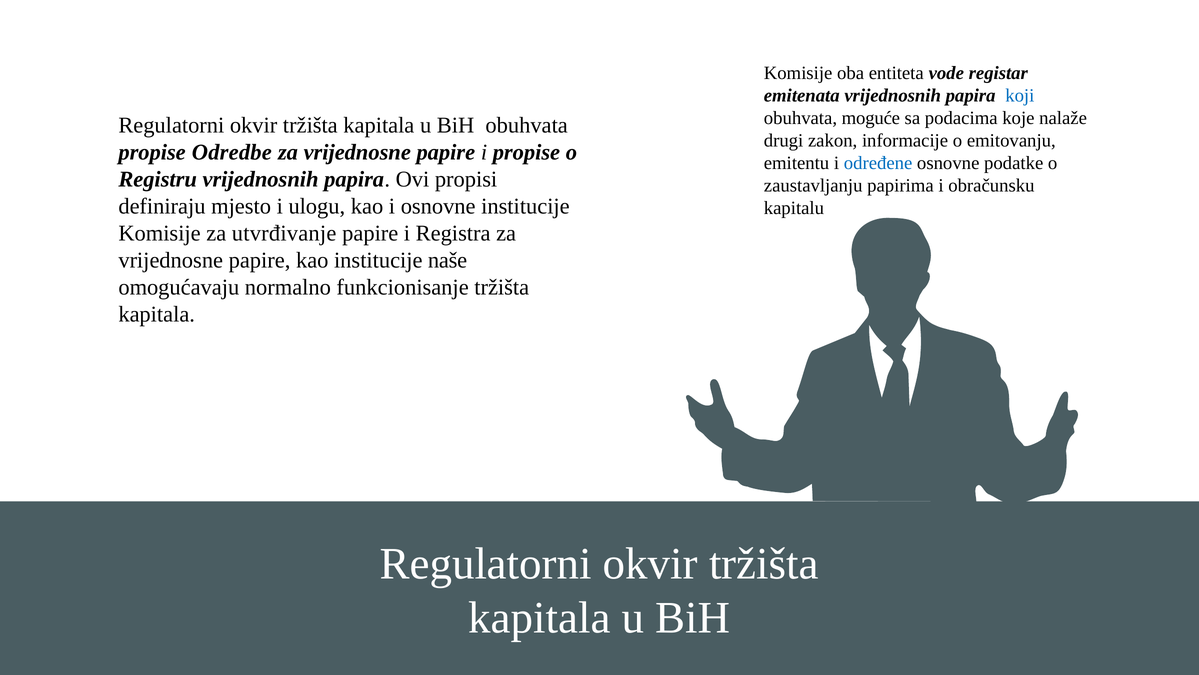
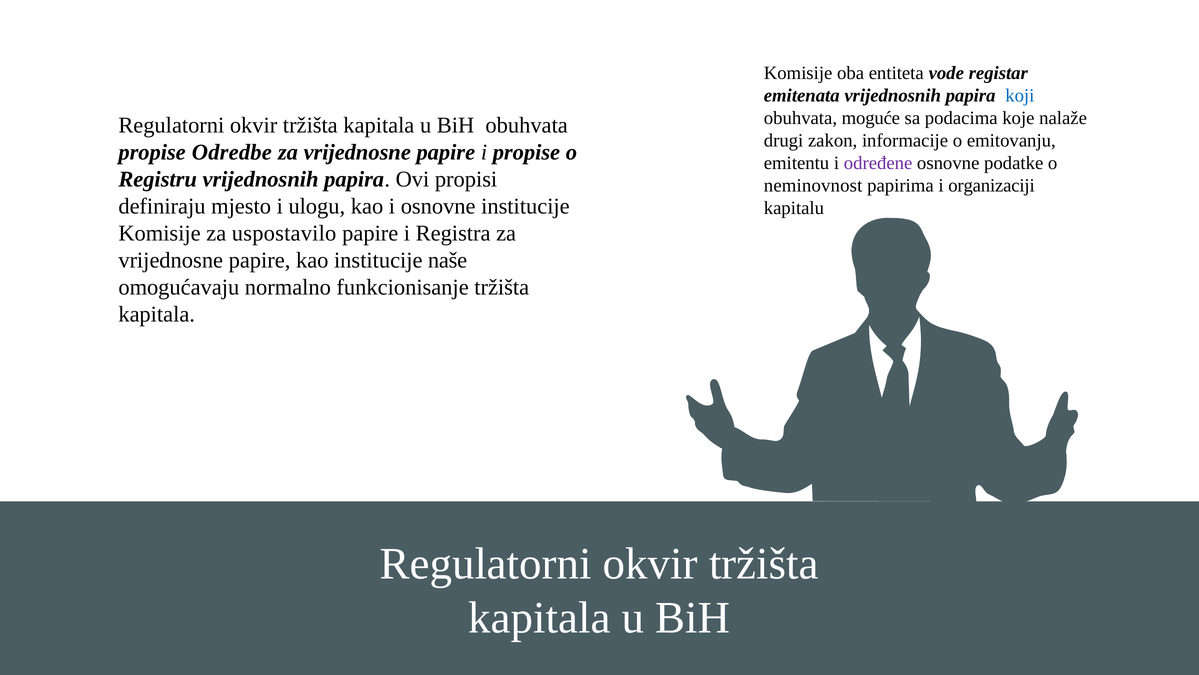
određene colour: blue -> purple (878, 163)
zaustavljanju: zaustavljanju -> neminovnost (813, 185)
obračunsku: obračunsku -> organizaciji (991, 185)
utvrđivanje: utvrđivanje -> uspostavilo (284, 233)
